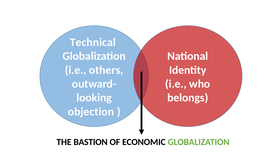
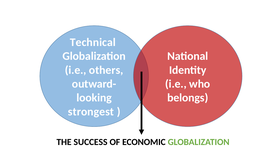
objection: objection -> strongest (91, 112)
BASTION: BASTION -> SUCCESS (91, 142)
